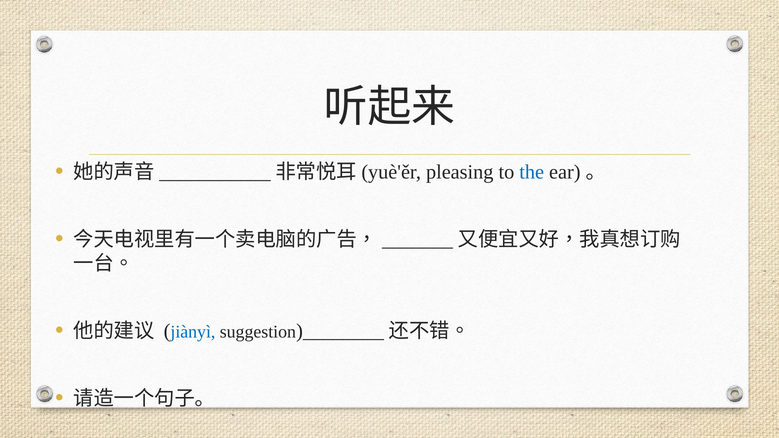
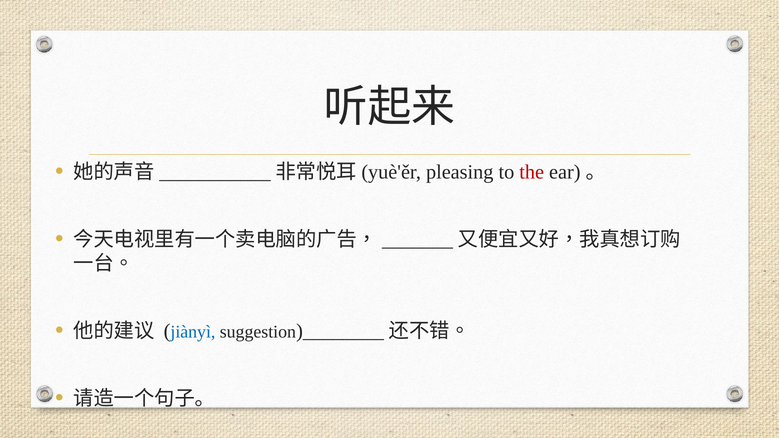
the colour: blue -> red (532, 172)
